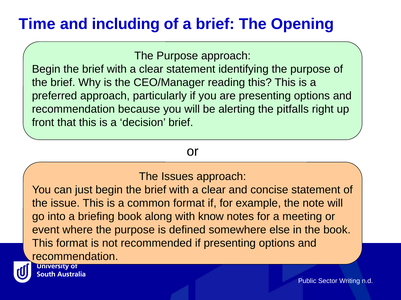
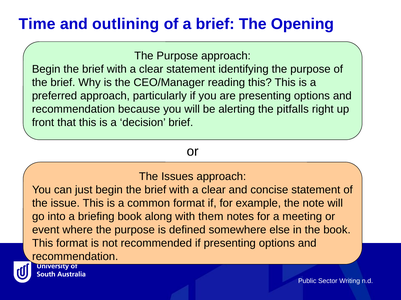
including: including -> outlining (126, 24)
know: know -> them (211, 217)
